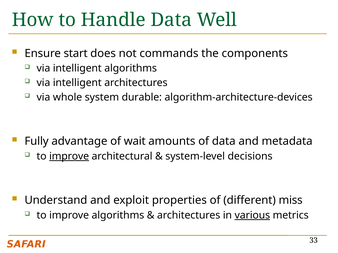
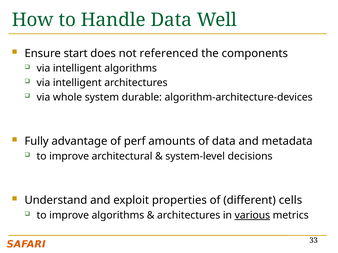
commands: commands -> referenced (169, 53)
wait: wait -> perf (135, 142)
improve underline: present -> none (69, 156)
miss: miss -> cells (290, 201)
